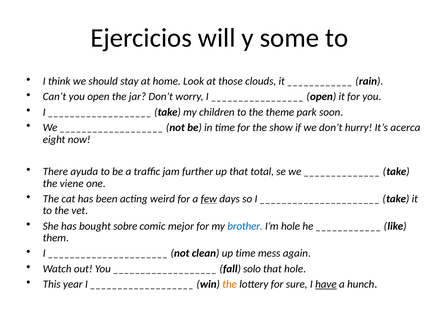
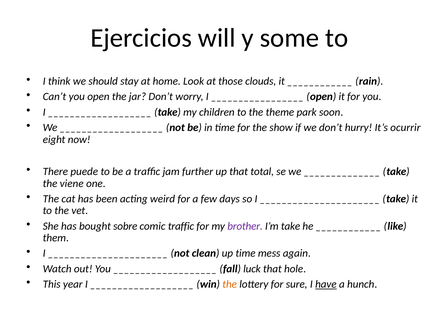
acerca: acerca -> ocurrir (405, 127)
ayuda: ayuda -> puede (84, 171)
few underline: present -> none (209, 198)
comic mejor: mejor -> traffic (181, 226)
brother colour: blue -> purple (245, 226)
I’m hole: hole -> take (291, 226)
solo: solo -> luck (252, 268)
